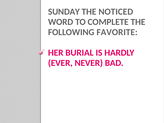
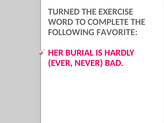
SUNDAY: SUNDAY -> TURNED (64, 12)
NOTICED: NOTICED -> EXERCISE (116, 12)
